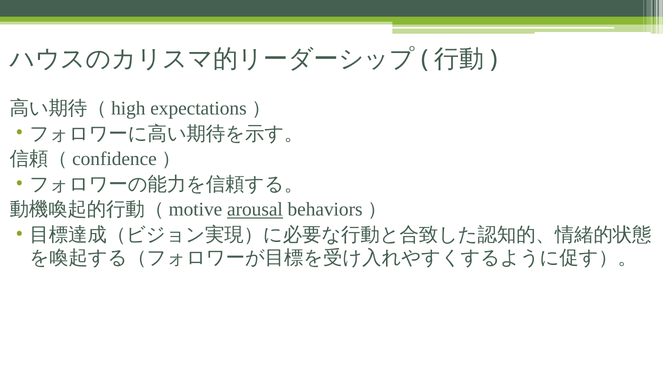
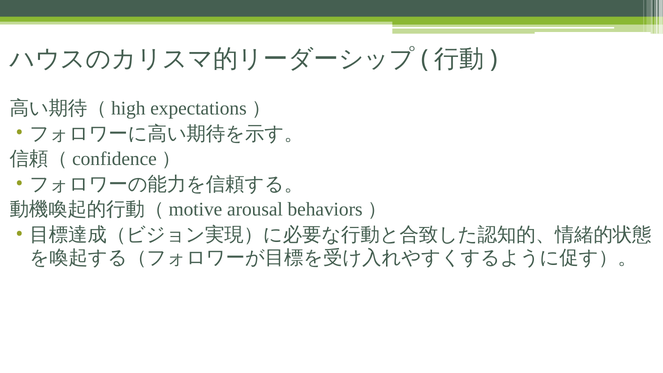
arousal underline: present -> none (255, 210)
